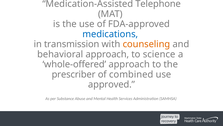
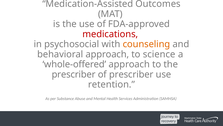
Telephone: Telephone -> Outcomes (158, 4)
medications colour: blue -> red (110, 34)
transmission: transmission -> psychosocial (72, 44)
of combined: combined -> prescriber (131, 74)
approved: approved -> retention (111, 84)
